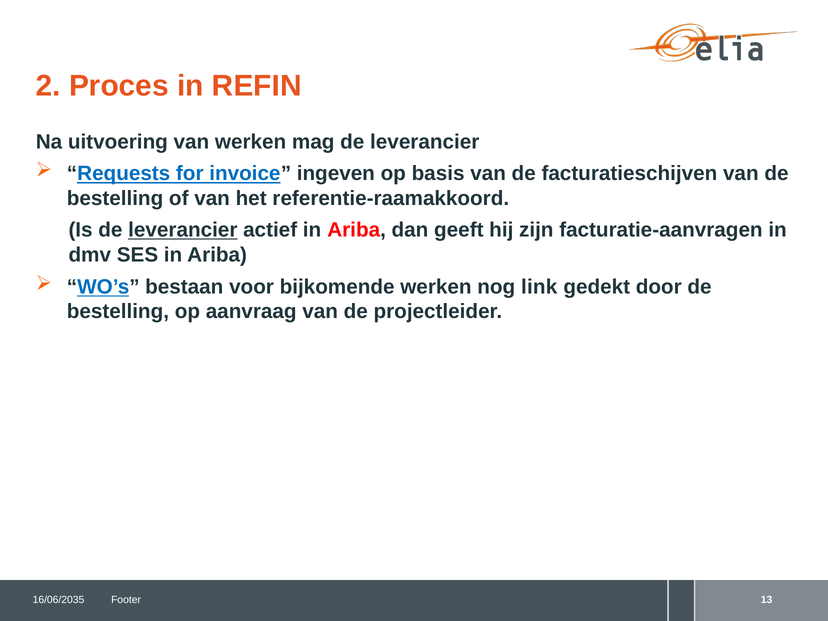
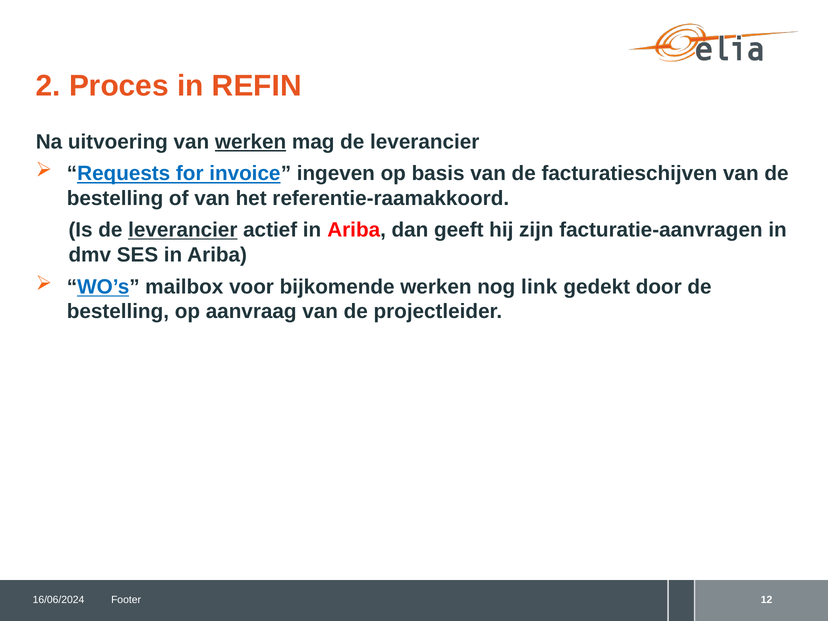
werken underline: none -> present (251, 142)
bestaan: bestaan -> mailbox (184, 287)
16/06/2035: 16/06/2035 -> 16/06/2024 (59, 600)
13: 13 -> 12 (767, 600)
